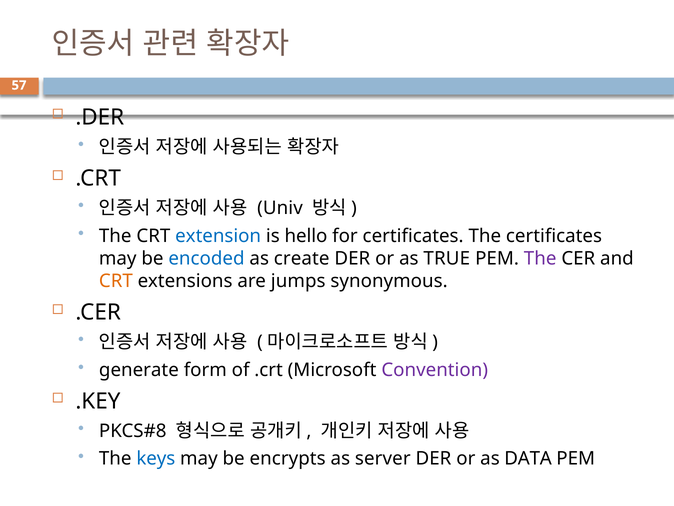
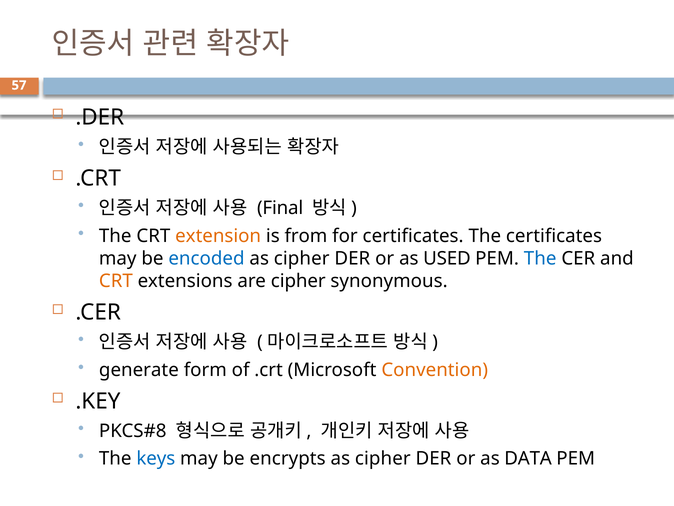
Univ: Univ -> Final (280, 208)
extension colour: blue -> orange (218, 236)
hello: hello -> from (306, 236)
create: create -> cipher (302, 258)
TRUE: TRUE -> USED (447, 258)
The colour: purple -> blue (540, 258)
are jumps: jumps -> cipher (298, 281)
Convention colour: purple -> orange (435, 369)
server: server -> cipher (383, 458)
